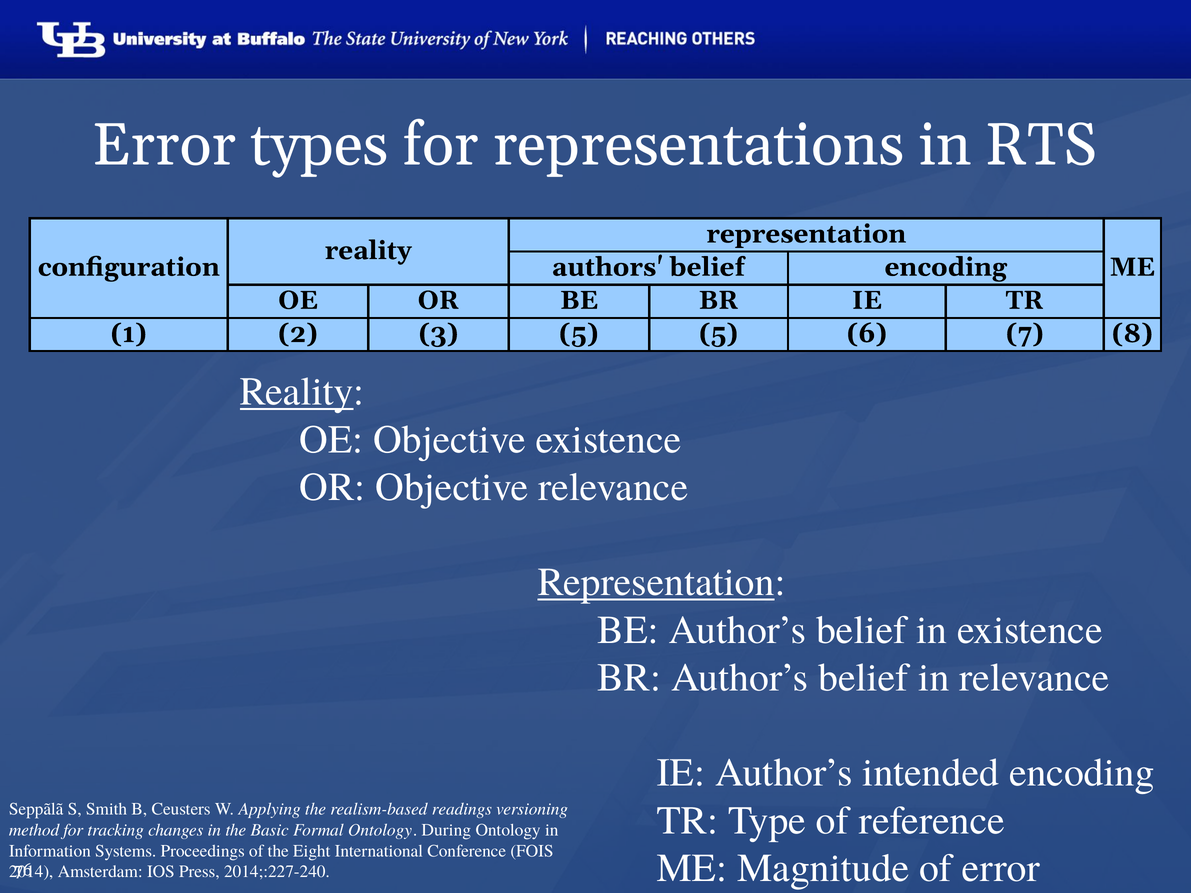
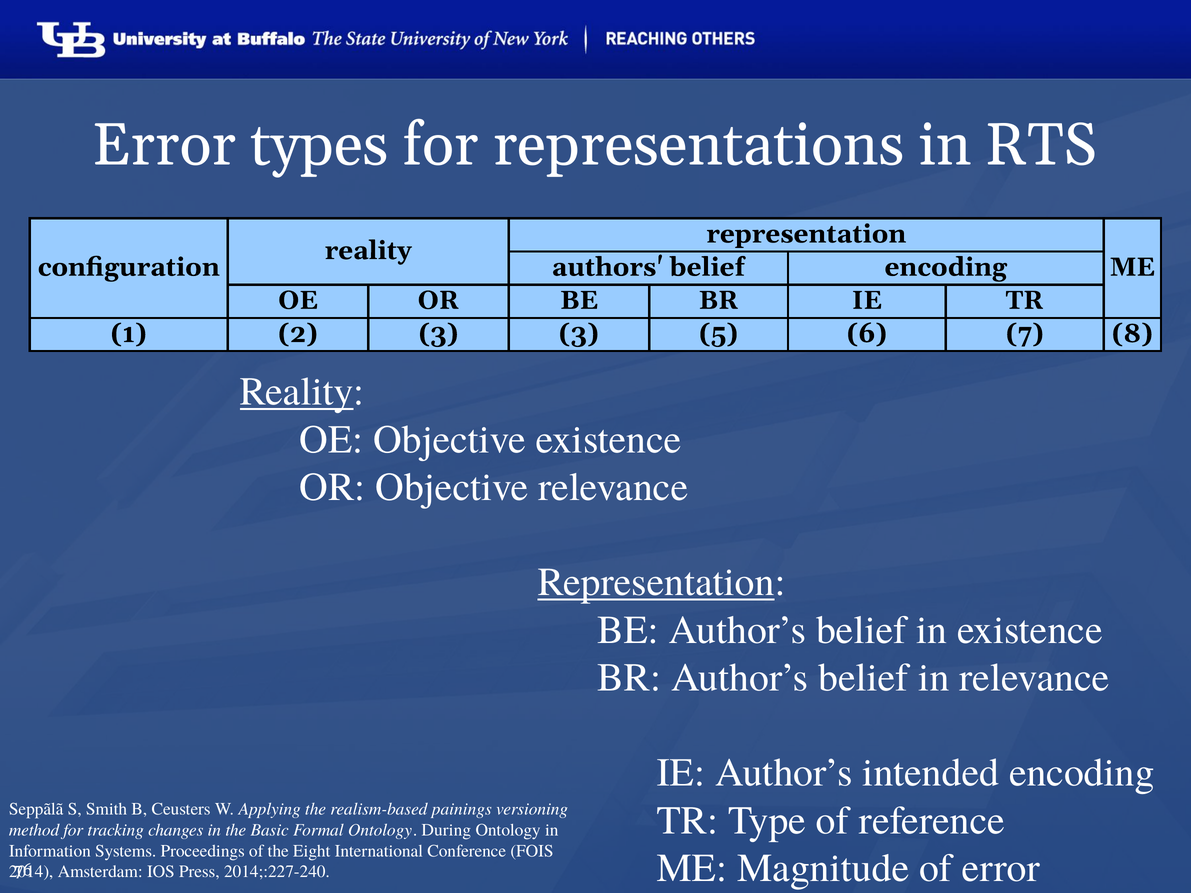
3 5: 5 -> 3 (579, 334)
readings: readings -> painings (462, 809)
